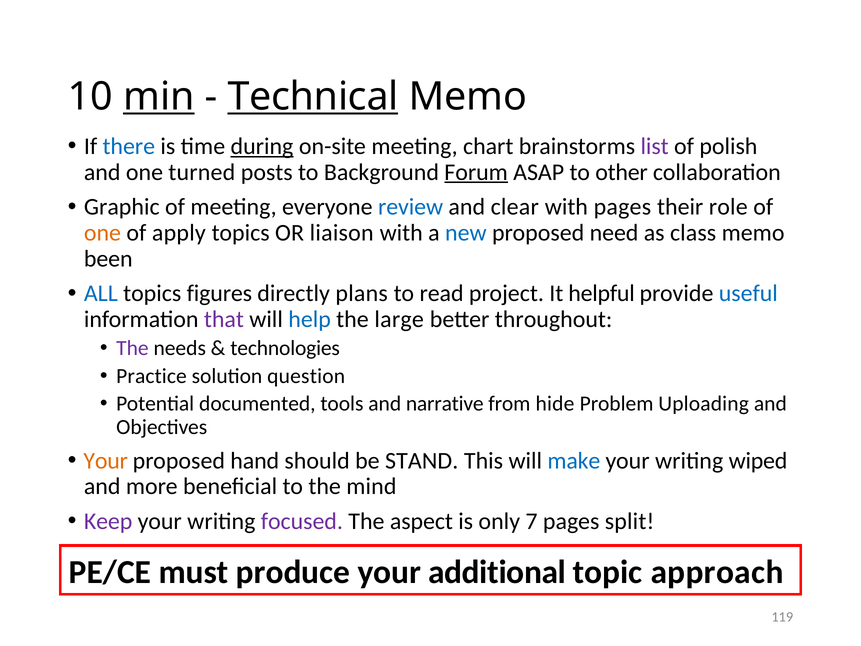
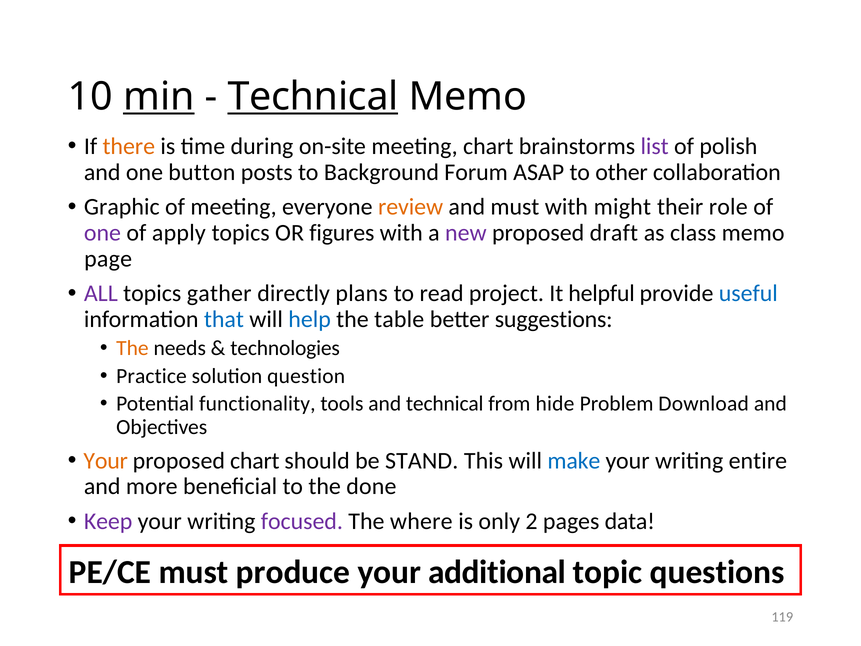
there colour: blue -> orange (129, 146)
during underline: present -> none (262, 146)
turned: turned -> button (202, 172)
Forum underline: present -> none (476, 172)
review colour: blue -> orange (411, 207)
and clear: clear -> must (515, 207)
with pages: pages -> might (622, 207)
one colour: orange -> purple (102, 233)
liaison: liaison -> figures (342, 233)
new colour: blue -> purple (466, 233)
need: need -> draft (614, 233)
been: been -> page (108, 259)
ALL colour: blue -> purple (101, 293)
figures: figures -> gather (219, 293)
that colour: purple -> blue (224, 319)
large: large -> table (399, 319)
throughout: throughout -> suggestions (554, 319)
The colour: purple -> orange (132, 348)
documented: documented -> functionality (257, 404)
and narrative: narrative -> technical (445, 404)
Uploading: Uploading -> Download (704, 404)
proposed hand: hand -> chart (255, 460)
wiped: wiped -> entire (758, 460)
mind: mind -> done (371, 486)
aspect: aspect -> where (421, 521)
7: 7 -> 2 (532, 521)
split: split -> data (630, 521)
approach: approach -> questions (717, 572)
